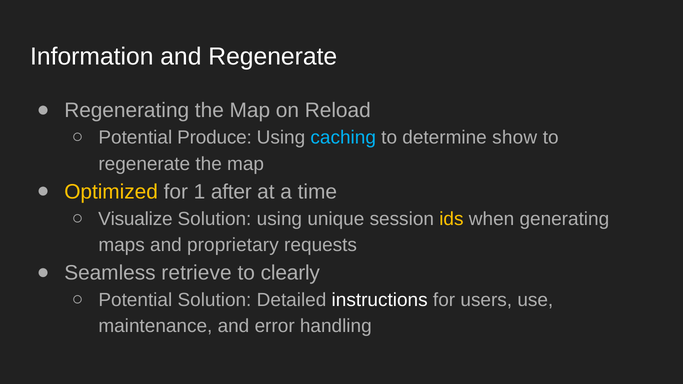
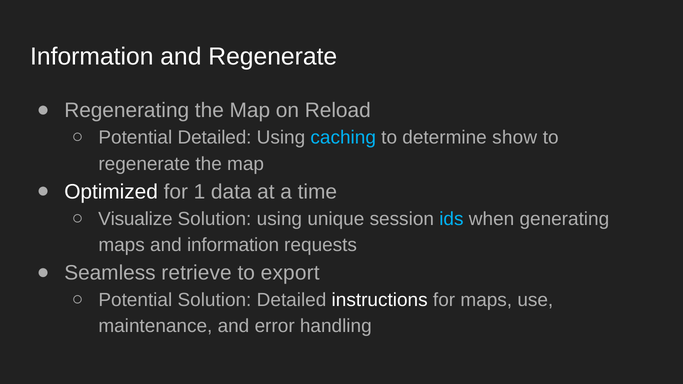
Potential Produce: Produce -> Detailed (215, 138)
Optimized colour: yellow -> white (111, 192)
after: after -> data (231, 192)
ids colour: yellow -> light blue (451, 219)
and proprietary: proprietary -> information (233, 245)
clearly: clearly -> export (290, 273)
for users: users -> maps (486, 300)
